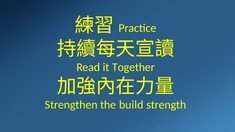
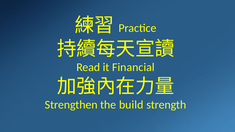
Together: Together -> Financial (133, 67)
